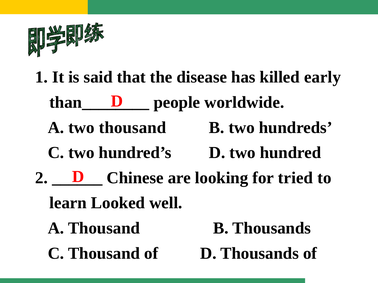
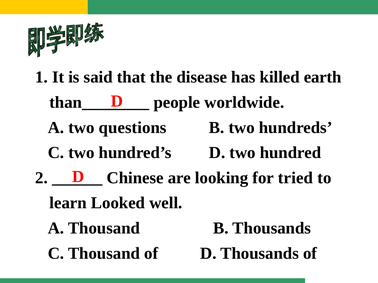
early: early -> earth (323, 77)
two thousand: thousand -> questions (133, 128)
